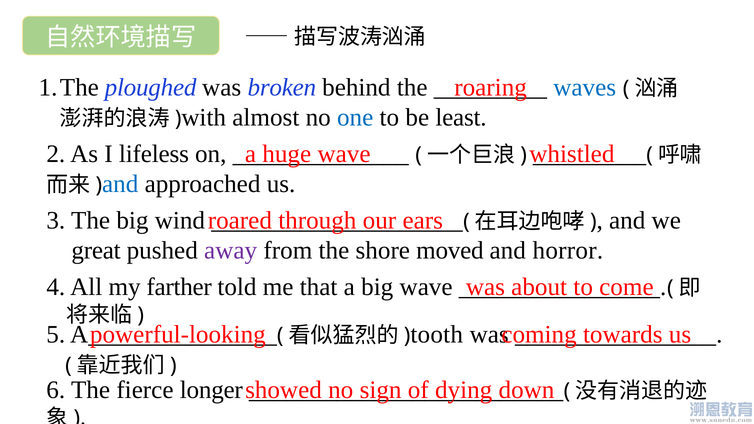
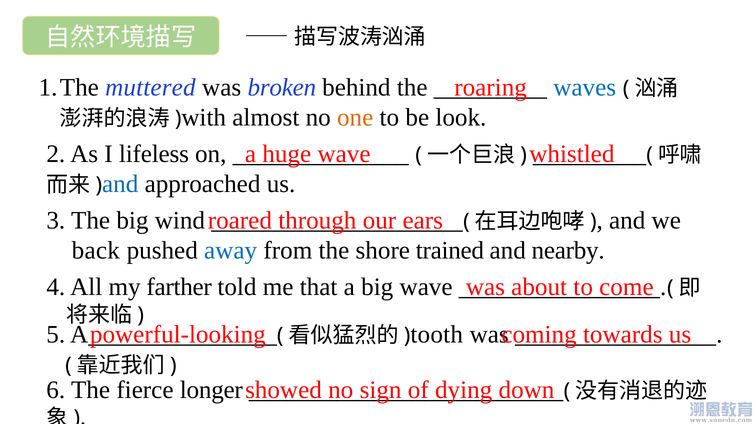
ploughed: ploughed -> muttered (150, 87)
one colour: blue -> orange (355, 118)
least: least -> look (461, 118)
great: great -> back (96, 251)
away colour: purple -> blue (231, 251)
moved: moved -> trained (450, 251)
horror: horror -> nearby (568, 251)
